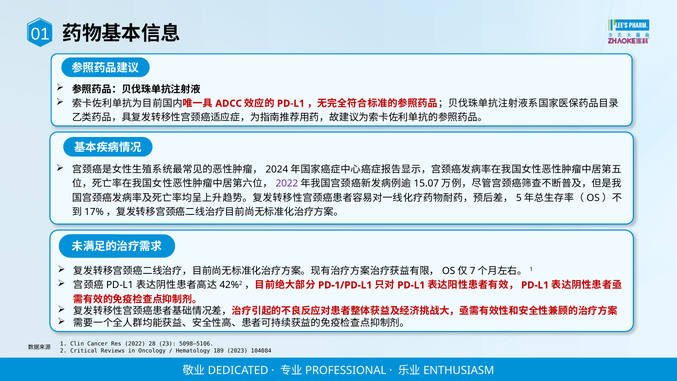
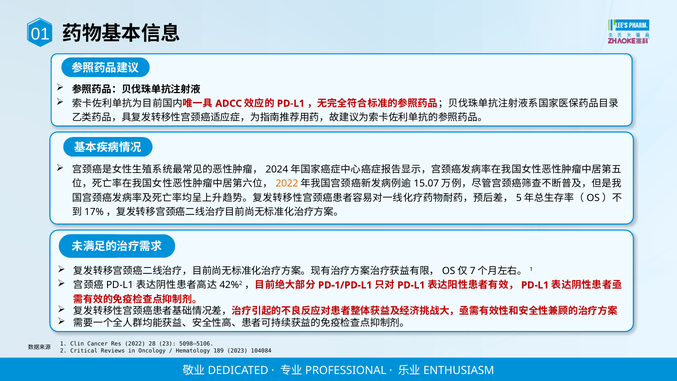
2022 colour: purple -> orange (287, 184)
